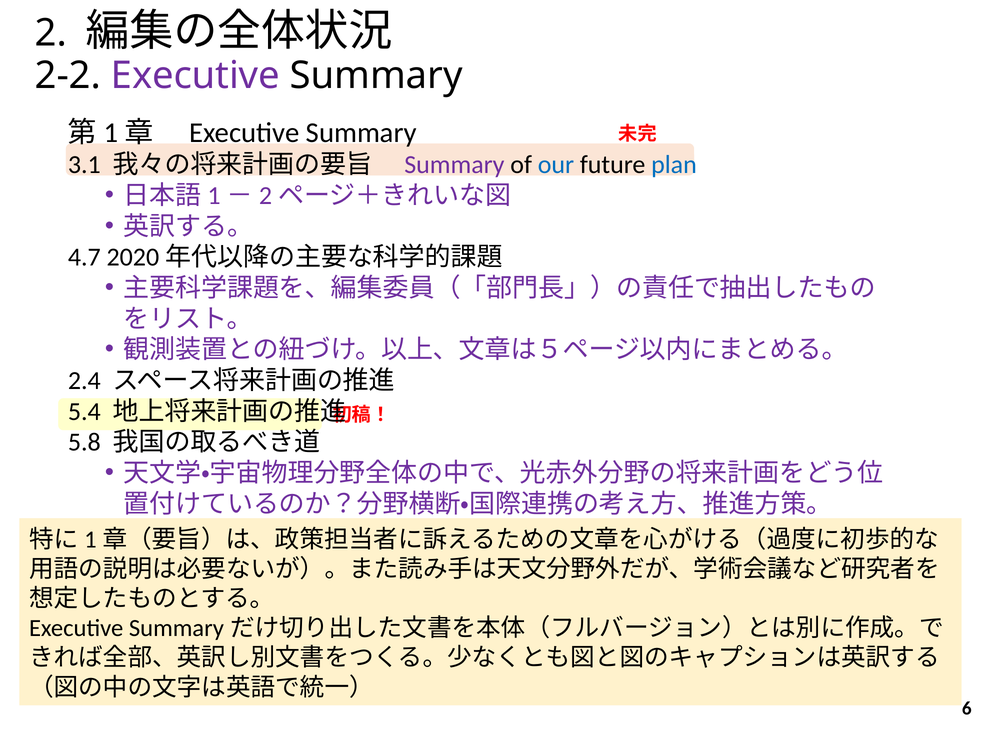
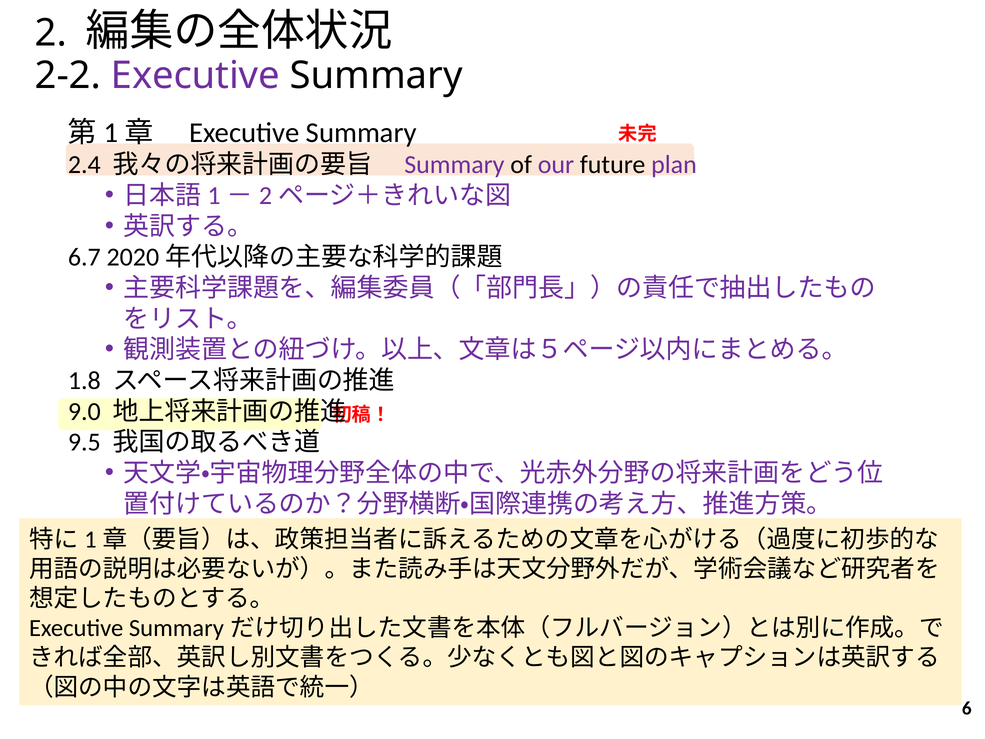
3.1: 3.1 -> 2.4 (84, 165)
our colour: blue -> purple (556, 165)
plan colour: blue -> purple (674, 165)
4.7: 4.7 -> 6.7 (84, 257)
2.4: 2.4 -> 1.8 (84, 381)
5.4: 5.4 -> 9.0 (84, 411)
5.8: 5.8 -> 9.5 (84, 442)
